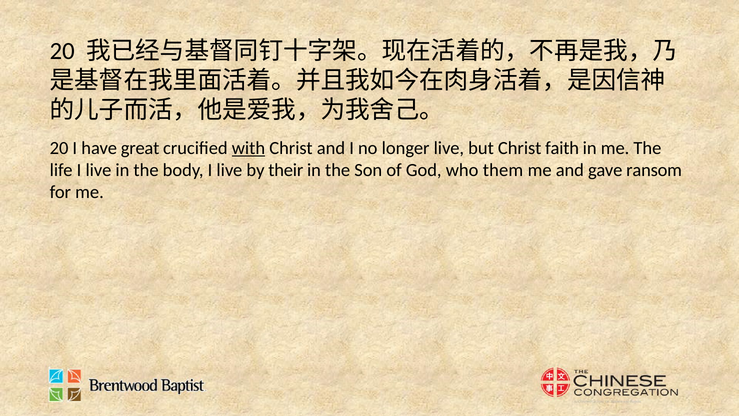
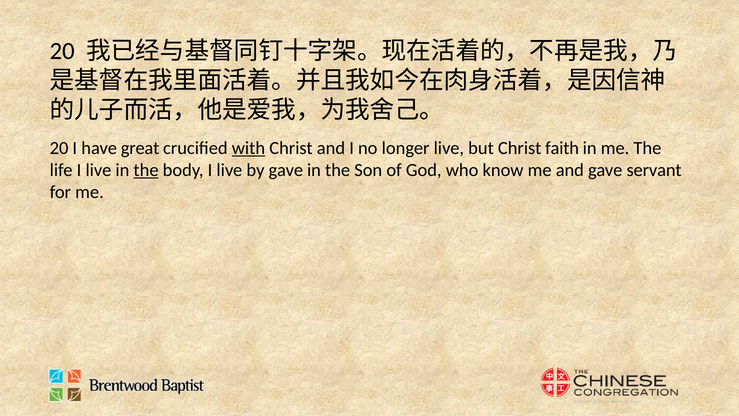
the underline: none -> present (146, 170)
by their: their -> gave (286, 170)
them: them -> know (503, 170)
ransom: ransom -> servant (654, 170)
